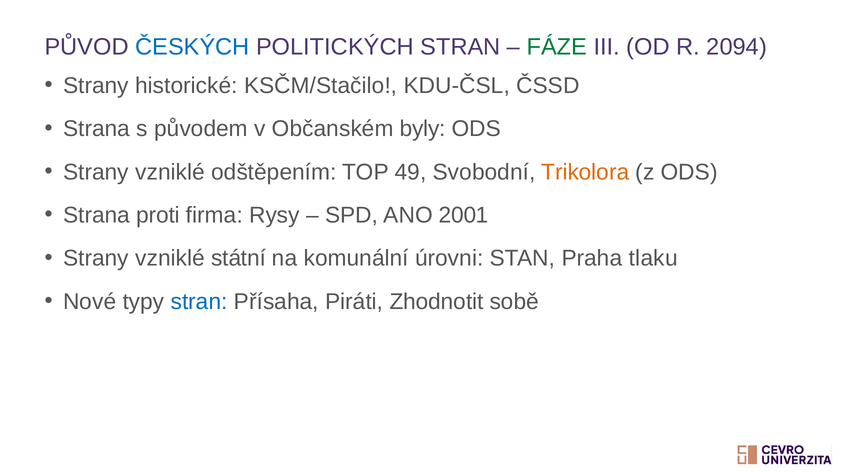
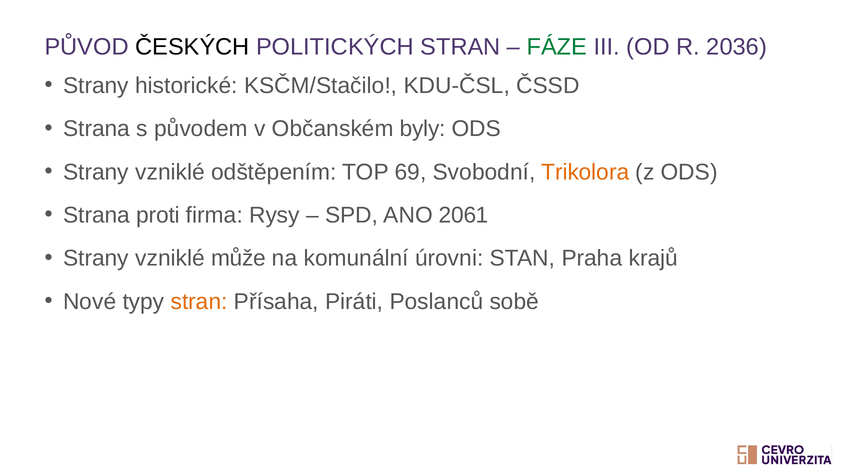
ČESKÝCH colour: blue -> black (192, 47)
2094: 2094 -> 2036 (737, 47)
49: 49 -> 69 (411, 172)
2001: 2001 -> 2061 (464, 215)
státní: státní -> může (239, 258)
tlaku: tlaku -> krajů (653, 258)
stran colour: blue -> orange (199, 302)
Zhodnotit: Zhodnotit -> Poslanců (436, 302)
